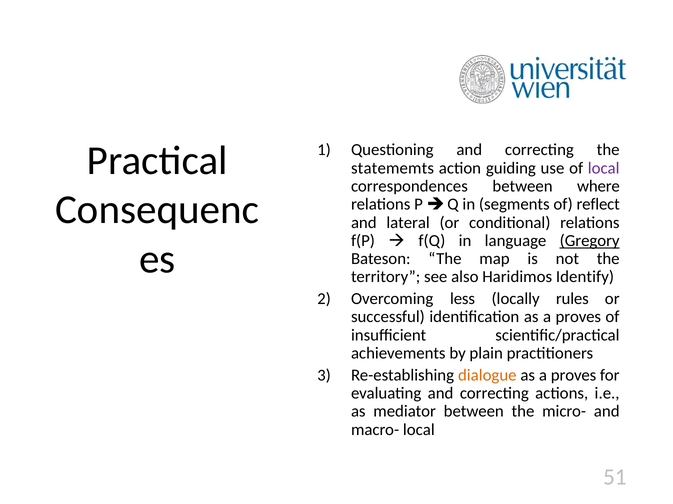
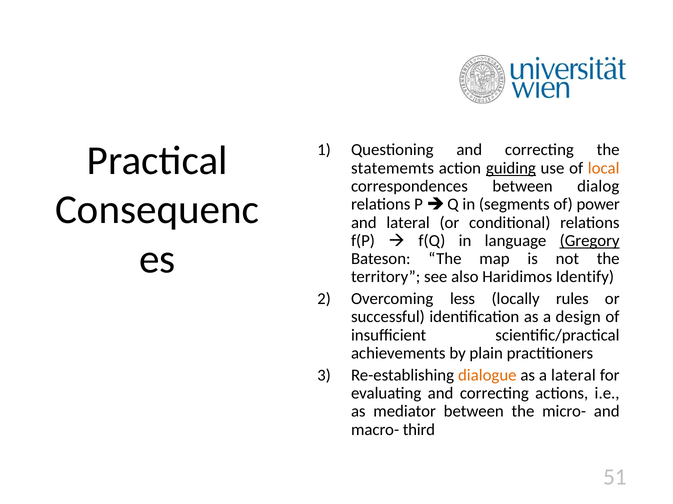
guiding underline: none -> present (511, 168)
local colour: purple -> orange (604, 168)
where: where -> dialog (598, 186)
reflect: reflect -> power (598, 205)
identification as a proves: proves -> design (578, 317)
proves: proves -> lateral (573, 376)
macro- local: local -> third (419, 430)
